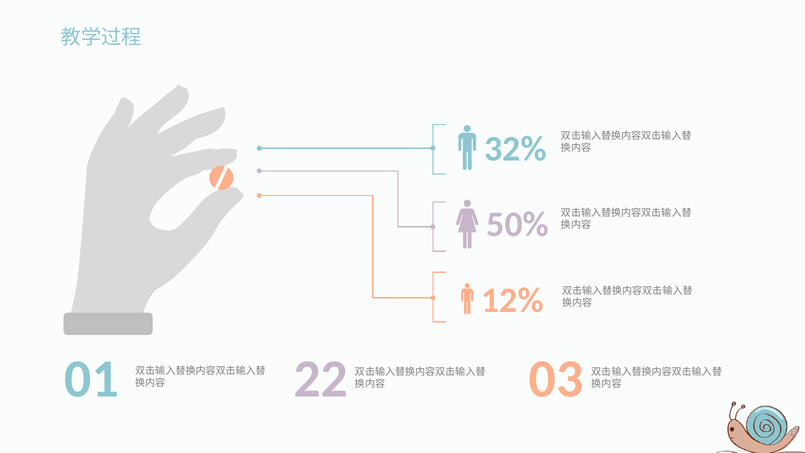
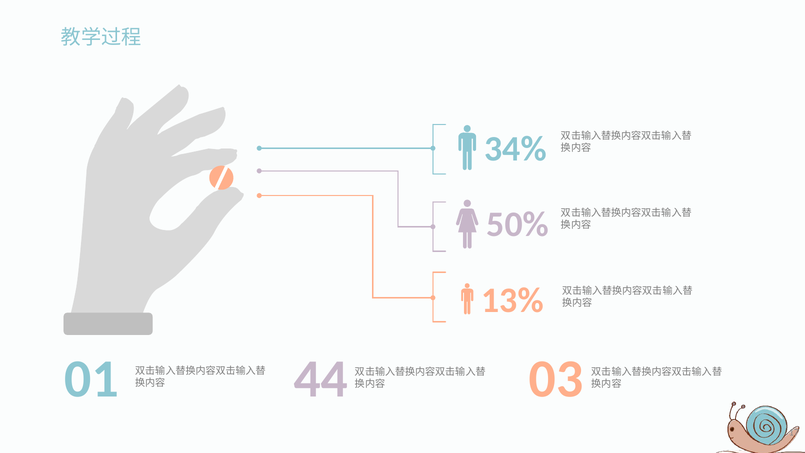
32%: 32% -> 34% (515, 149)
12%: 12% -> 13% (513, 300)
22: 22 -> 44 (321, 379)
